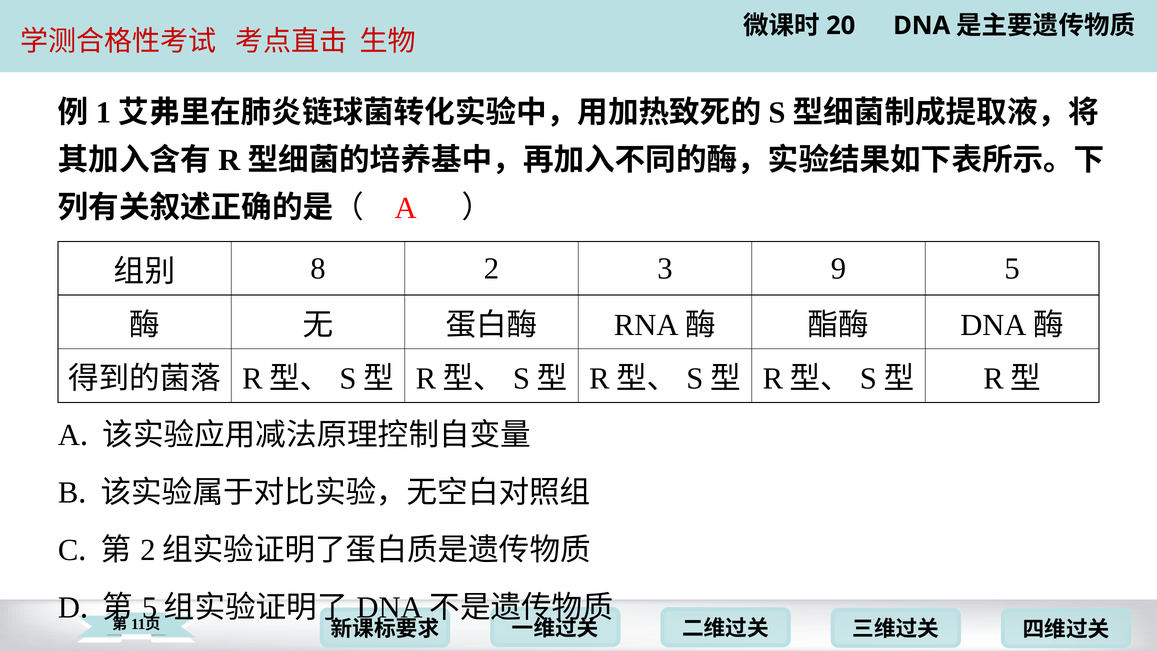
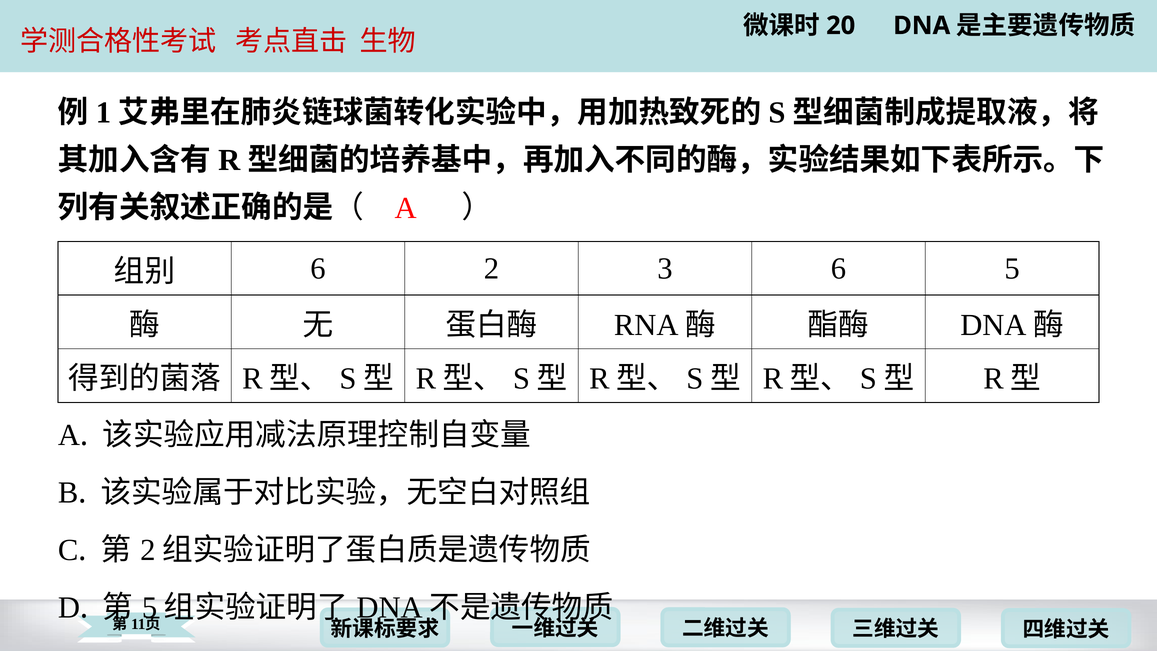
8: 8 -> 6 (318, 268)
3 9: 9 -> 6 (838, 268)
